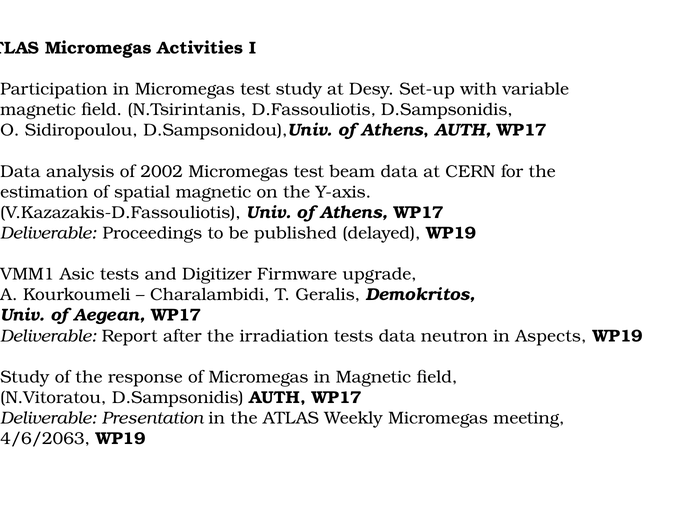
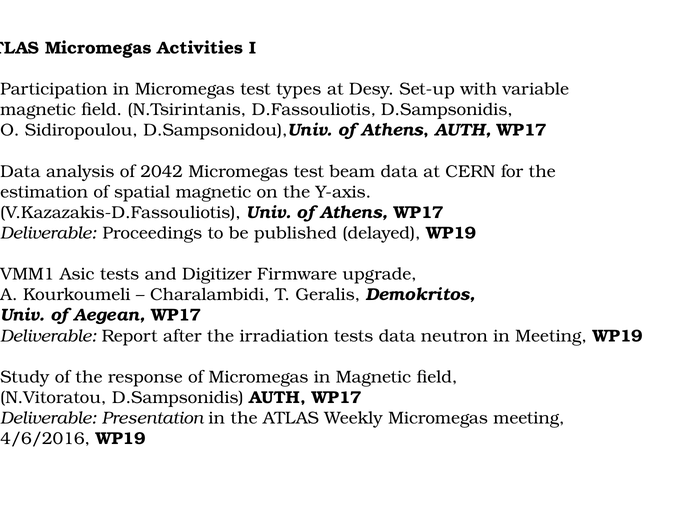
test study: study -> types (299, 89)
2002: 2002 -> 2042 (162, 172)
in Aspects: Aspects -> Meeting (551, 336)
4/6/2063: 4/6/2063 -> 4/6/2016 (45, 439)
